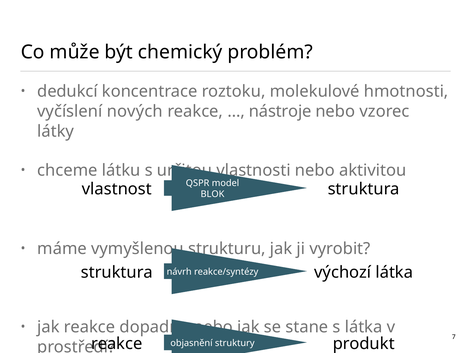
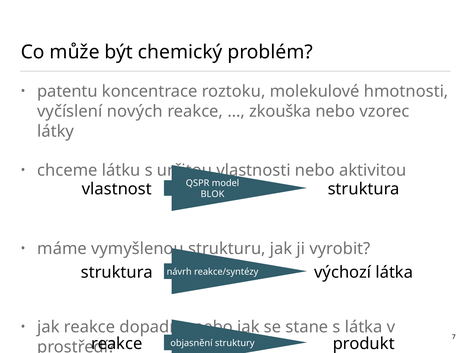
dedukcí: dedukcí -> patentu (67, 92)
nástroje: nástroje -> zkouška (280, 111)
